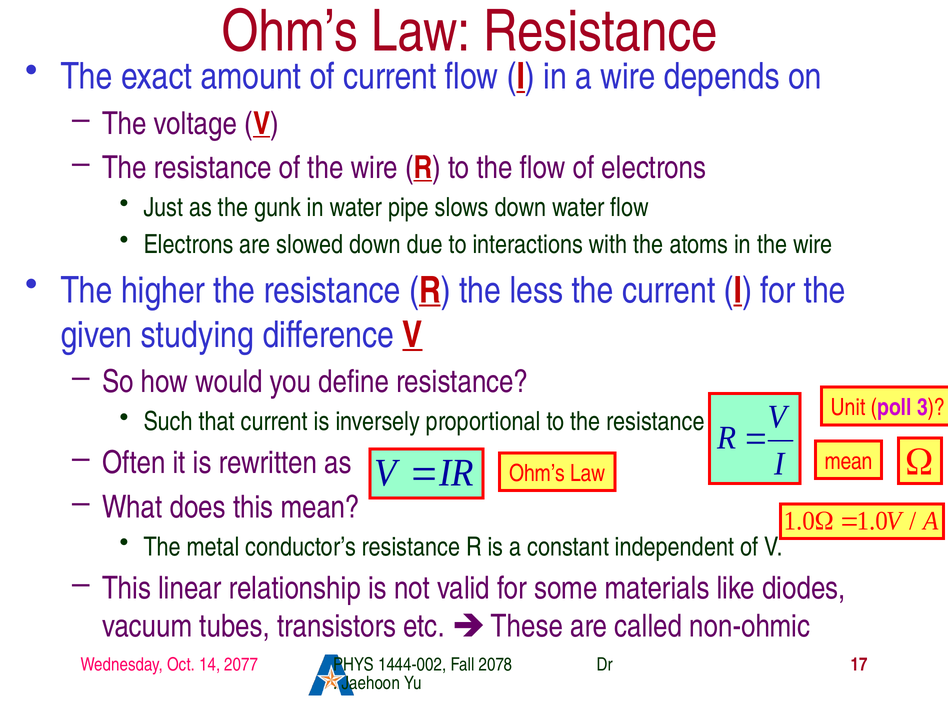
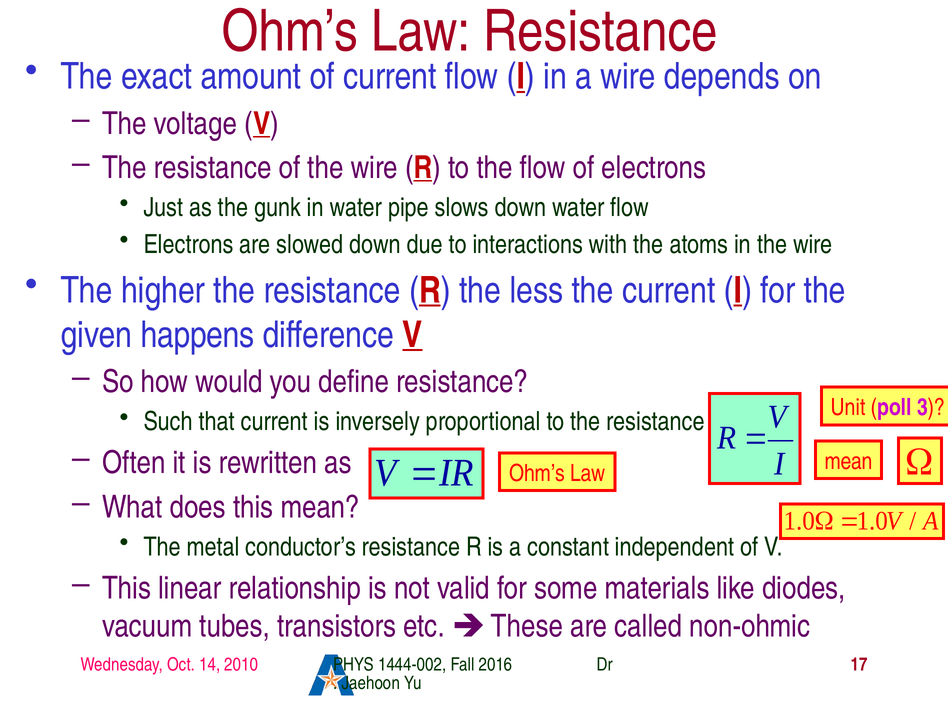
studying: studying -> happens (198, 335)
2077: 2077 -> 2010 (241, 665)
2078: 2078 -> 2016 (496, 665)
